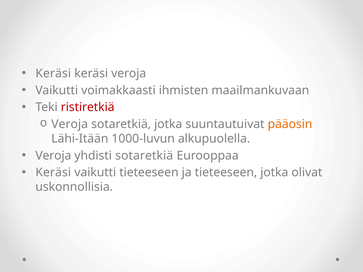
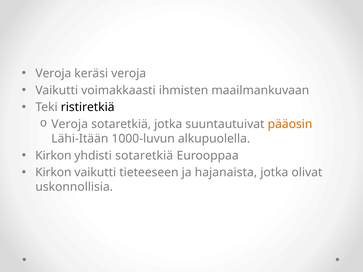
Keräsi: Keräsi -> Veroja (53, 73)
ristiretkiä colour: red -> black (88, 107)
Veroja: Veroja -> Kirkon (53, 156)
Keräsi: Keräsi -> Kirkon (53, 173)
ja tieteeseen: tieteeseen -> hajanaista (226, 173)
